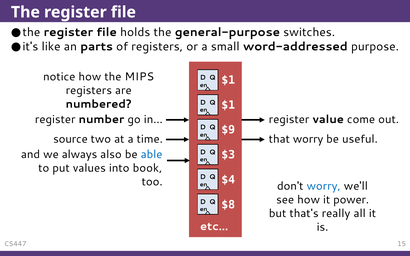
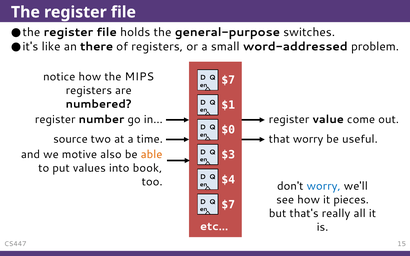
parts: parts -> there (97, 47)
purpose: purpose -> problem (375, 47)
$1: $1 -> $7 (228, 80)
$9: $9 -> $0 (228, 130)
always: always -> motive (79, 155)
able colour: blue -> orange (152, 155)
power: power -> pieces (351, 200)
$8: $8 -> $7 (228, 205)
